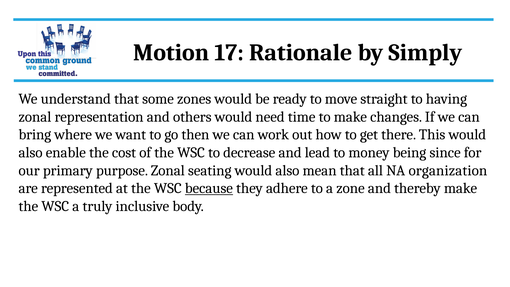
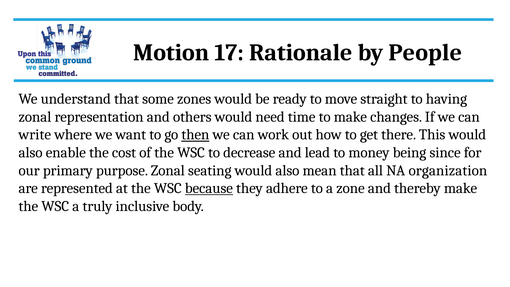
Simply: Simply -> People (425, 53)
bring: bring -> write (35, 135)
then underline: none -> present (195, 135)
